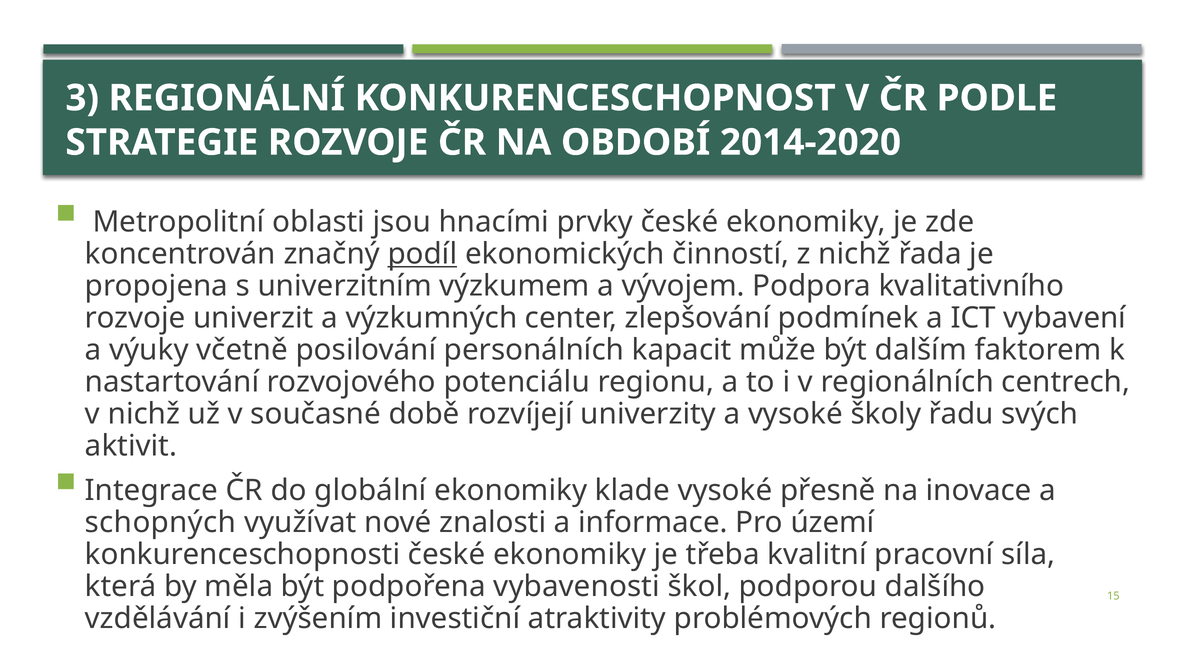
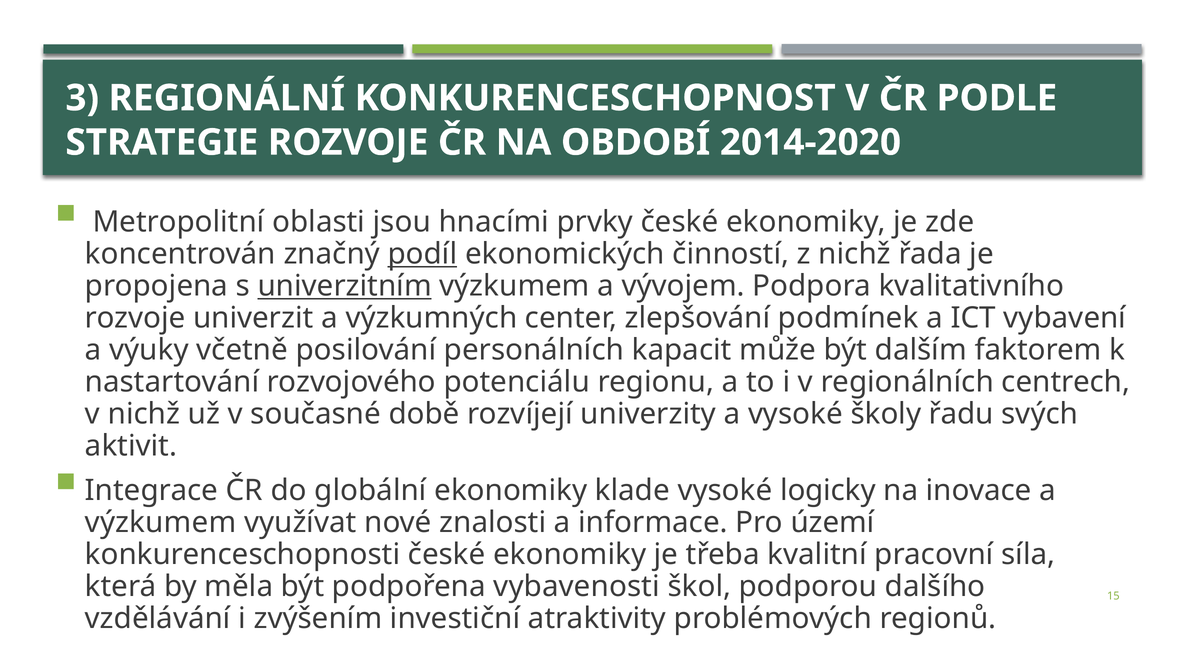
univerzitním underline: none -> present (345, 286)
přesně: přesně -> logicky (828, 491)
schopných: schopných -> výzkumem (161, 523)
